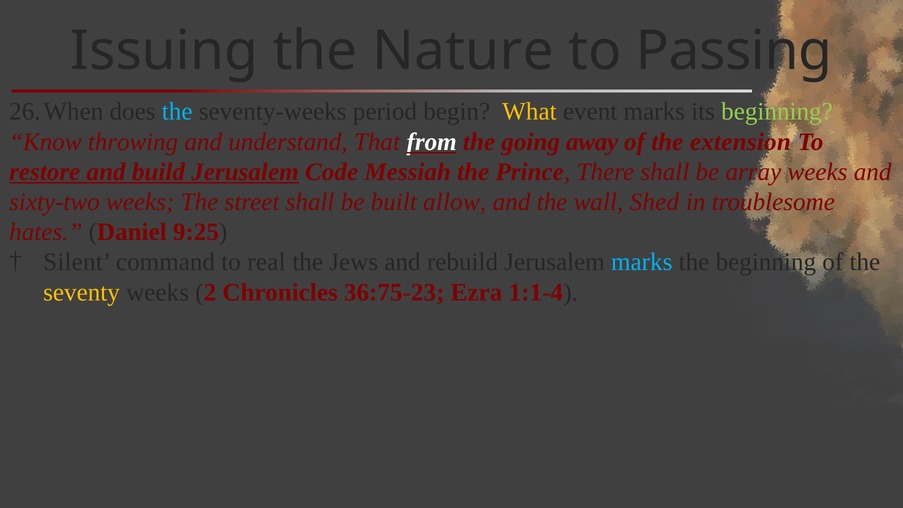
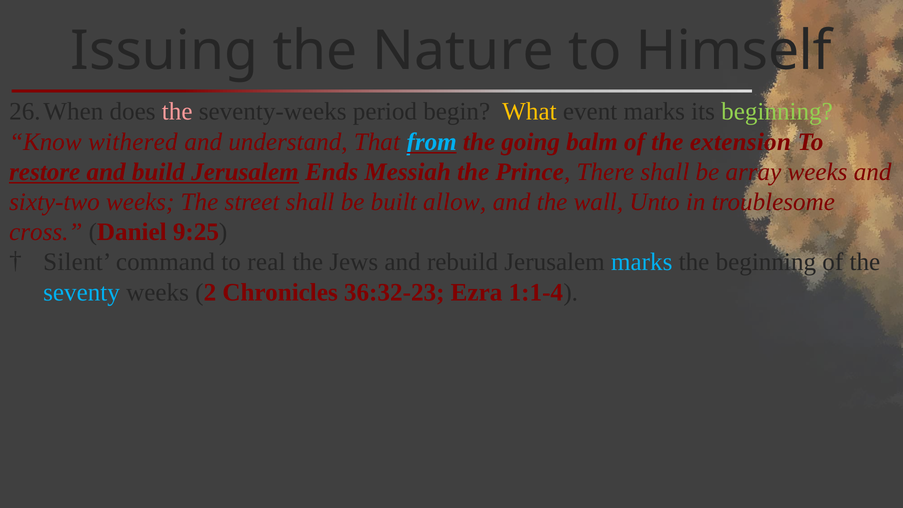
Passing: Passing -> Himself (734, 51)
the colour: light blue -> pink (177, 112)
throwing: throwing -> withered (133, 142)
from colour: white -> light blue (432, 142)
away: away -> balm (592, 142)
Code: Code -> Ends (332, 172)
Shed: Shed -> Unto (655, 202)
hates: hates -> cross (46, 232)
seventy colour: yellow -> light blue (82, 292)
36:75-23: 36:75-23 -> 36:32-23 (394, 292)
